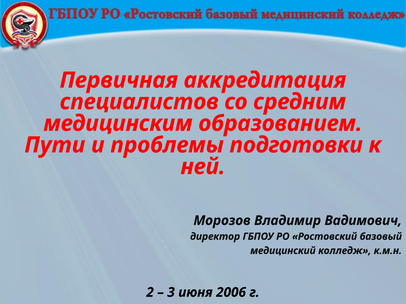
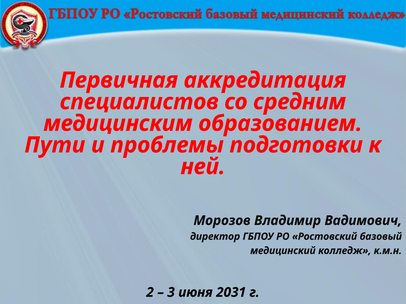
2006: 2006 -> 2031 (231, 293)
